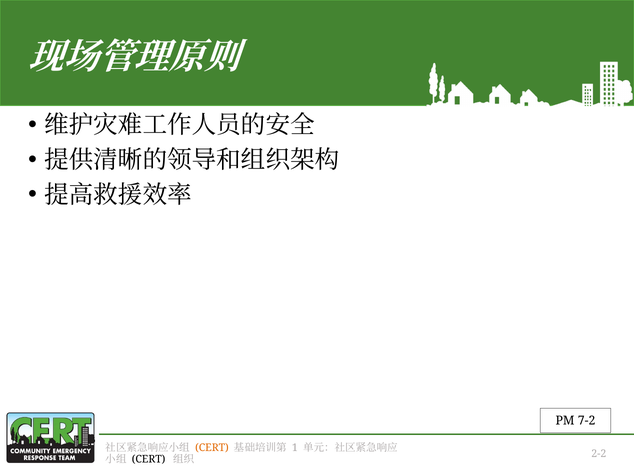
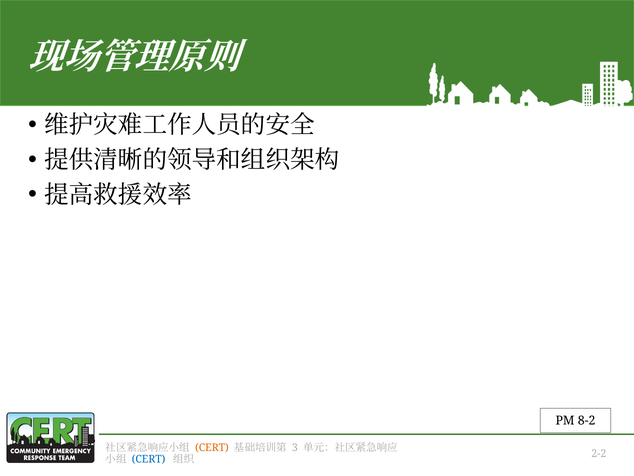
7-2: 7-2 -> 8-2 (587, 420)
1: 1 -> 3 (295, 447)
CERT colour: black -> blue (149, 459)
